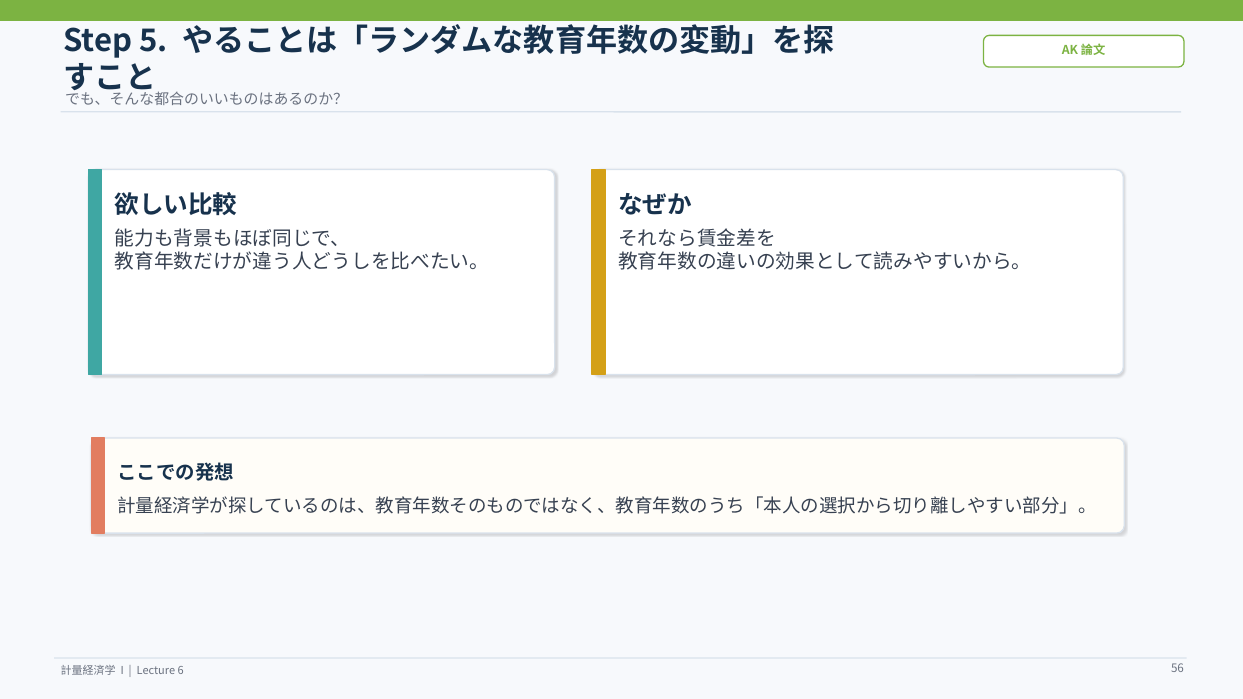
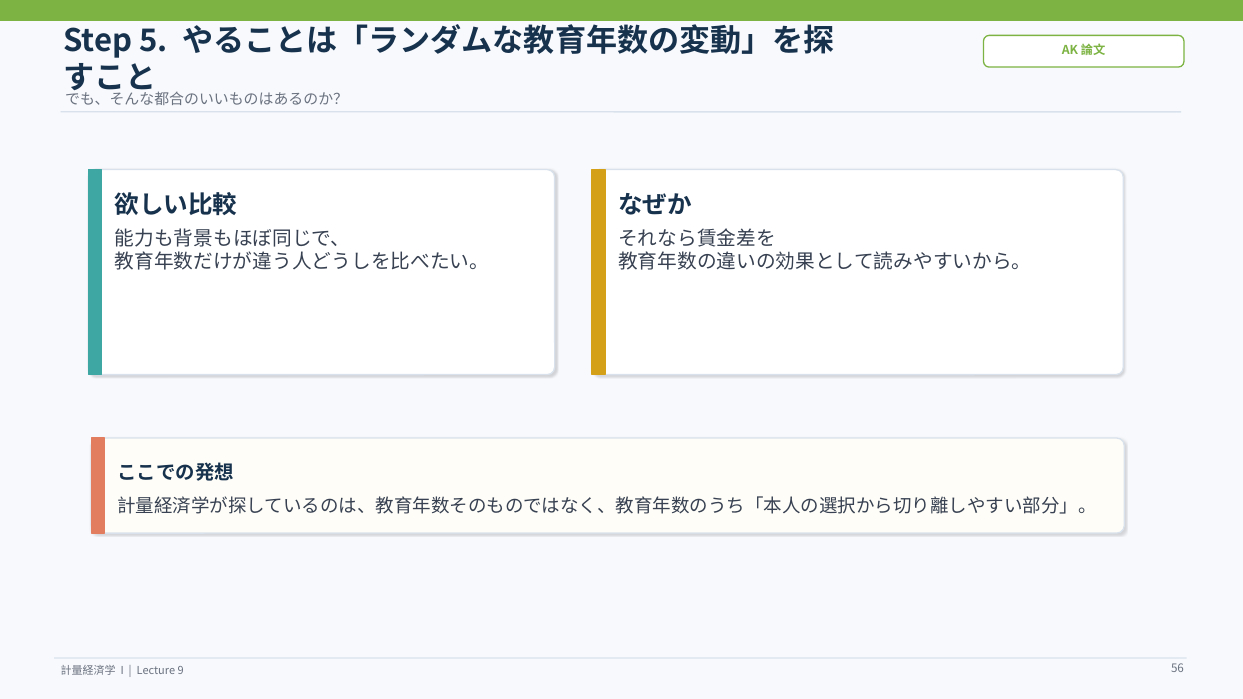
6: 6 -> 9 (181, 671)
